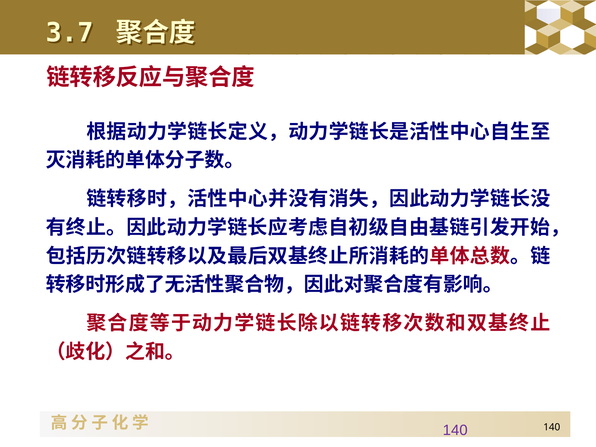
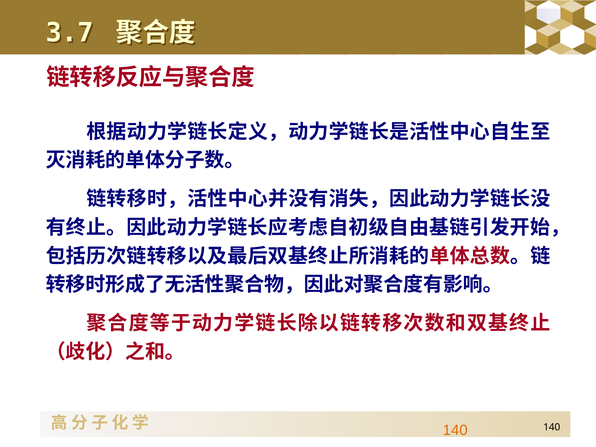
140 colour: purple -> orange (455, 430)
